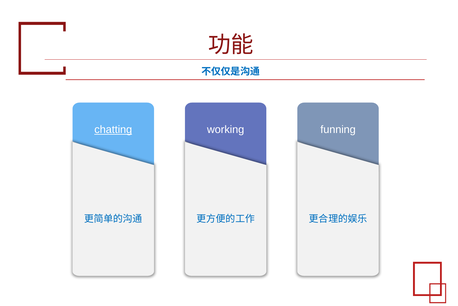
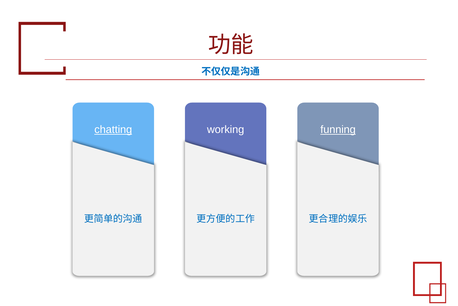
funning underline: none -> present (338, 129)
